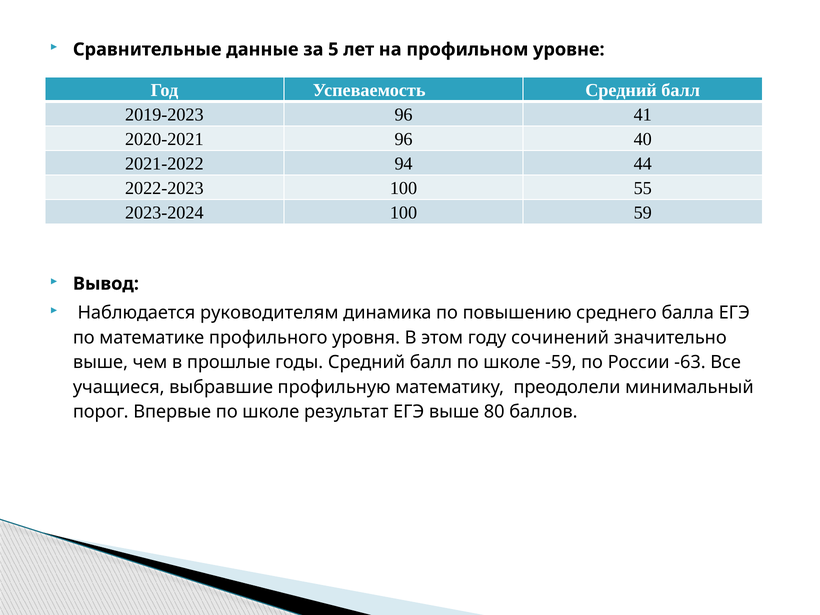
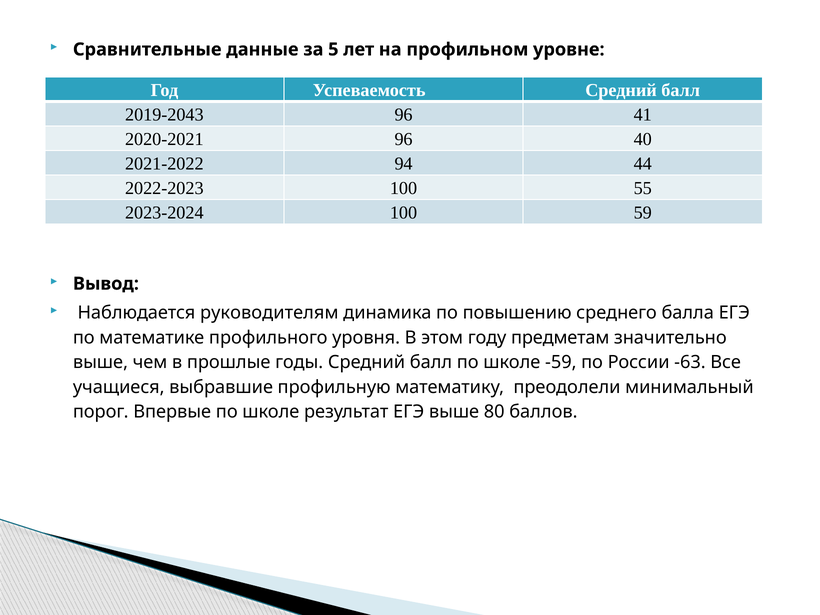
2019-2023: 2019-2023 -> 2019-2043 (164, 115)
сочинений: сочинений -> предметам (560, 338)
